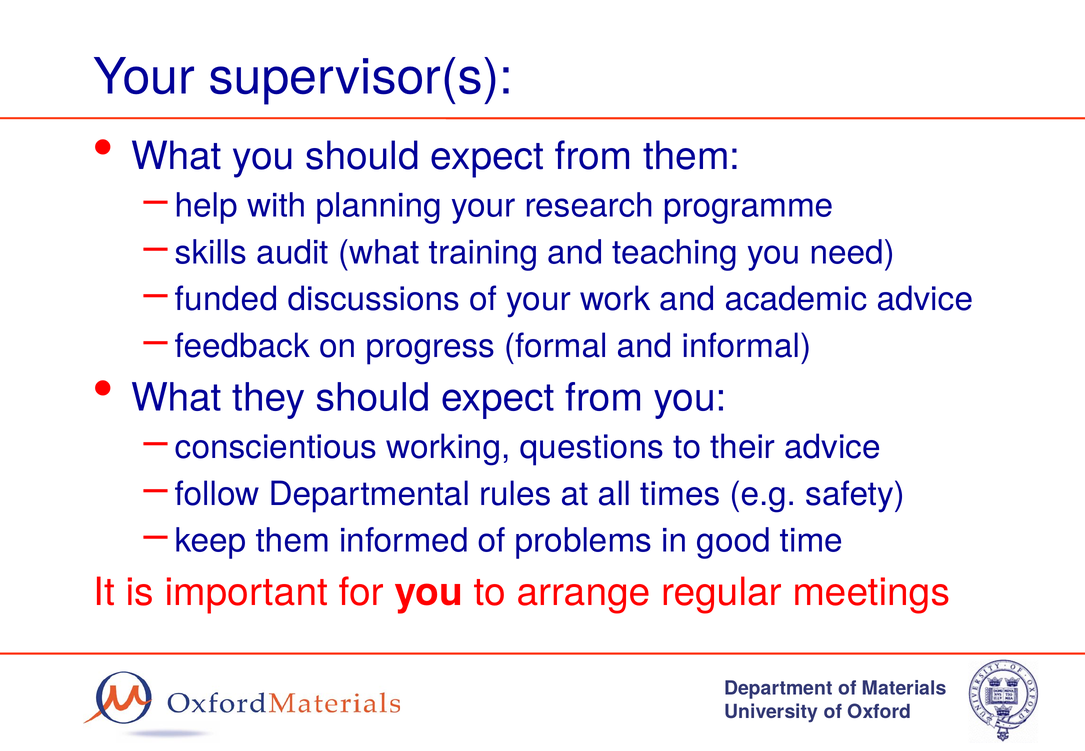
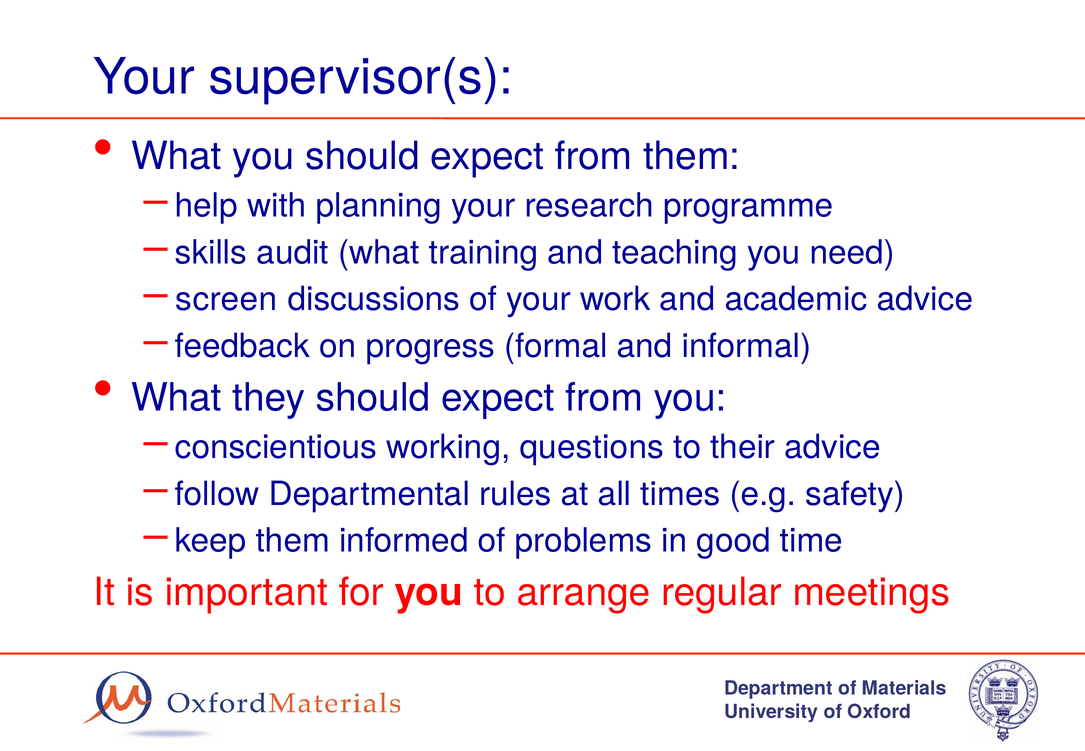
funded: funded -> screen (226, 299)
